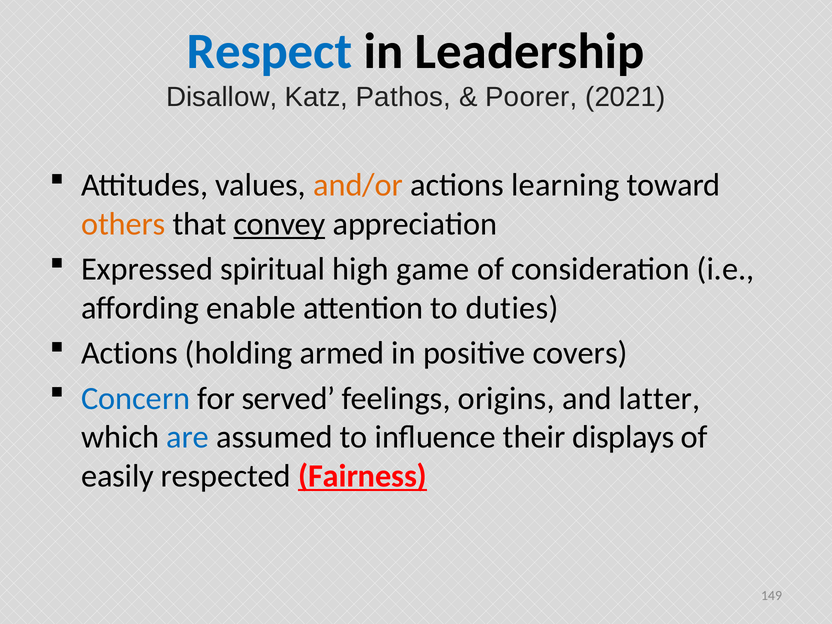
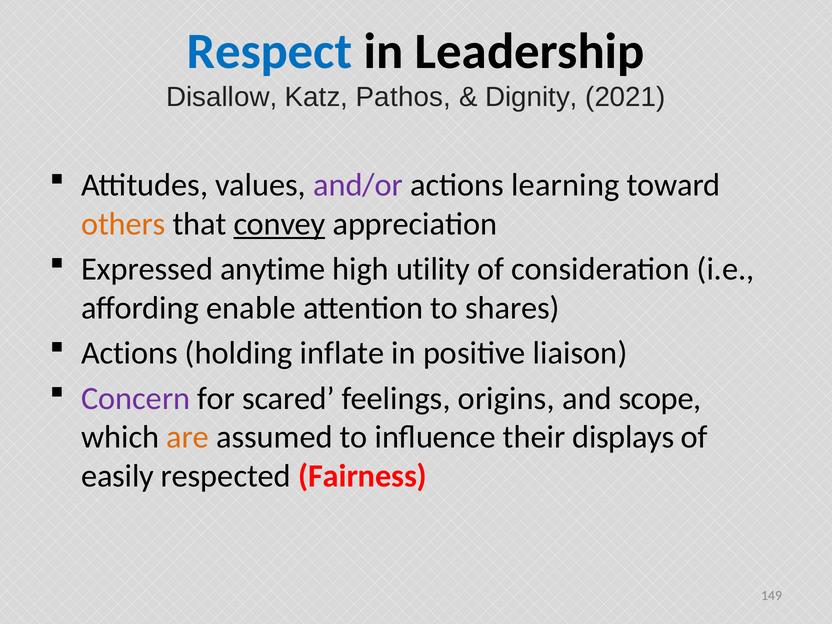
Poorer: Poorer -> Dignity (531, 97)
and/or colour: orange -> purple (358, 185)
spiritual: spiritual -> anytime (273, 269)
game: game -> utility (433, 269)
duties: duties -> shares (512, 308)
armed: armed -> inflate (342, 353)
covers: covers -> liaison (580, 353)
Concern colour: blue -> purple (136, 398)
served: served -> scared (288, 398)
latter: latter -> scope (660, 398)
are colour: blue -> orange (188, 437)
Fairness underline: present -> none (363, 476)
